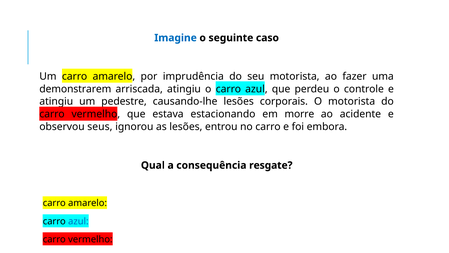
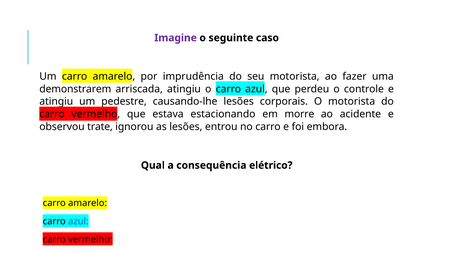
Imagine colour: blue -> purple (176, 38)
seus: seus -> trate (100, 127)
resgate: resgate -> elétrico (271, 165)
